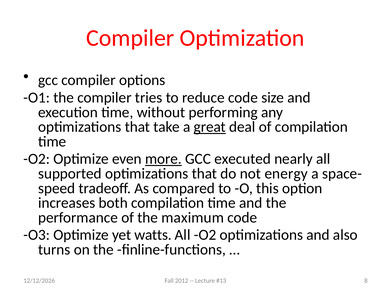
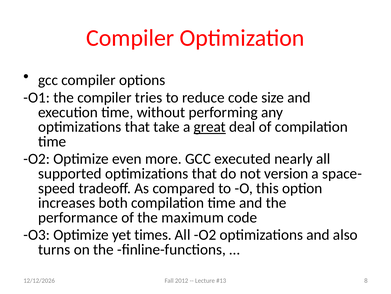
more underline: present -> none (163, 159)
energy: energy -> version (286, 173)
watts: watts -> times (153, 234)
